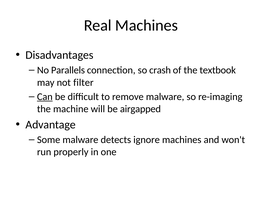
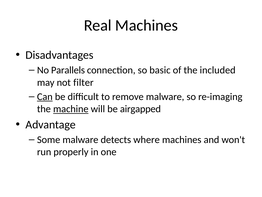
crash: crash -> basic (160, 70)
textbook: textbook -> included (218, 70)
machine underline: none -> present (71, 109)
ignore: ignore -> where (147, 139)
